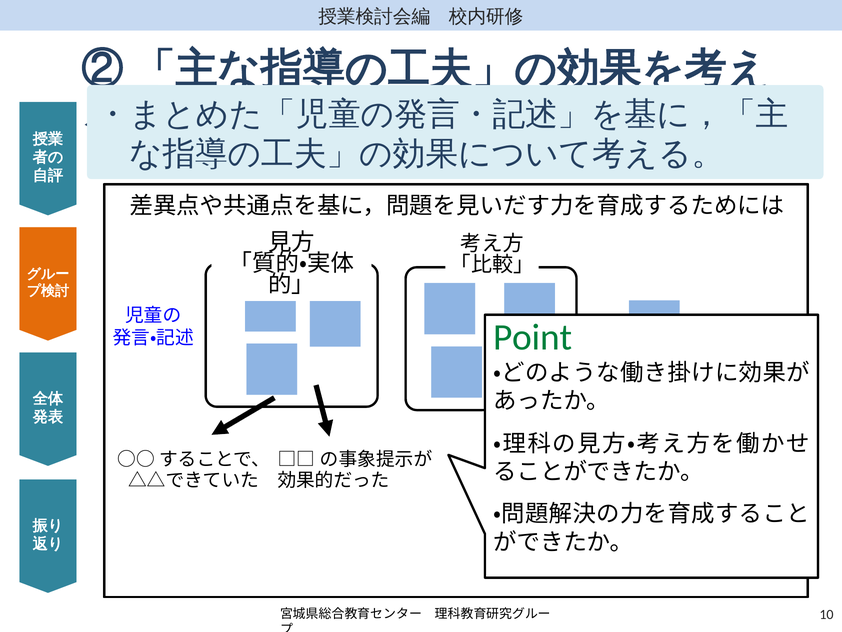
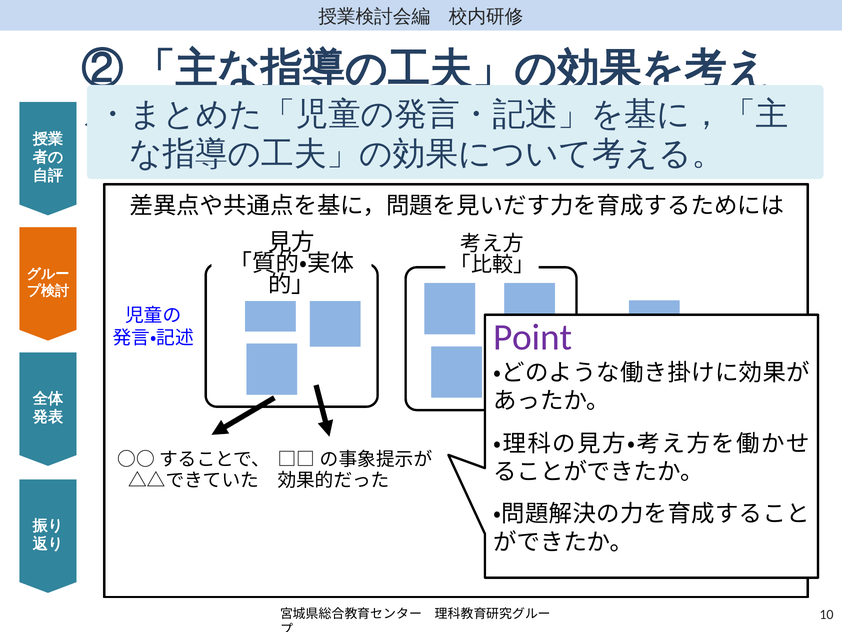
Point colour: green -> purple (533, 337)
